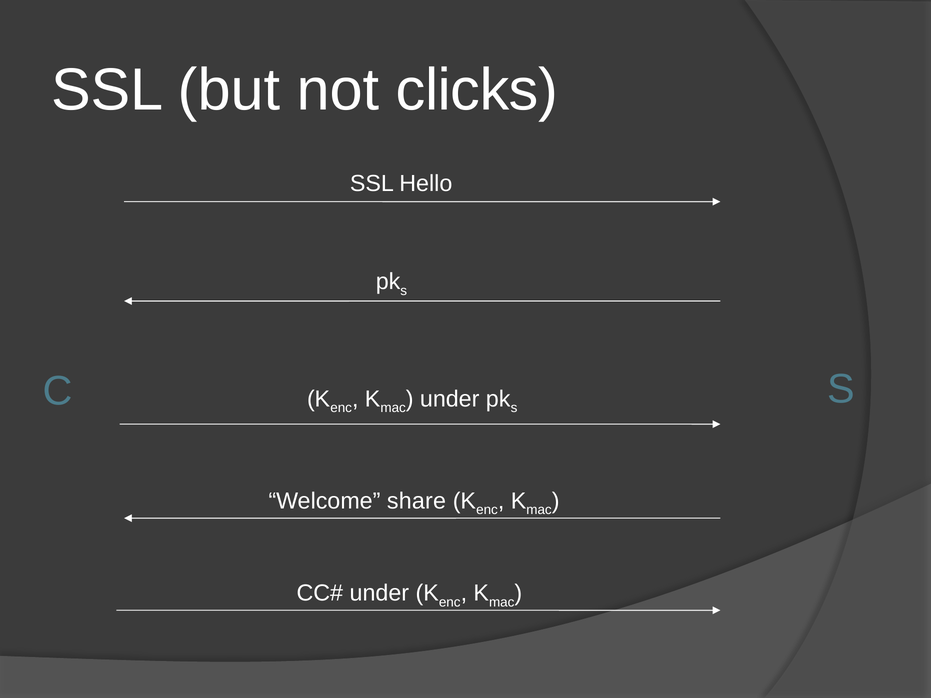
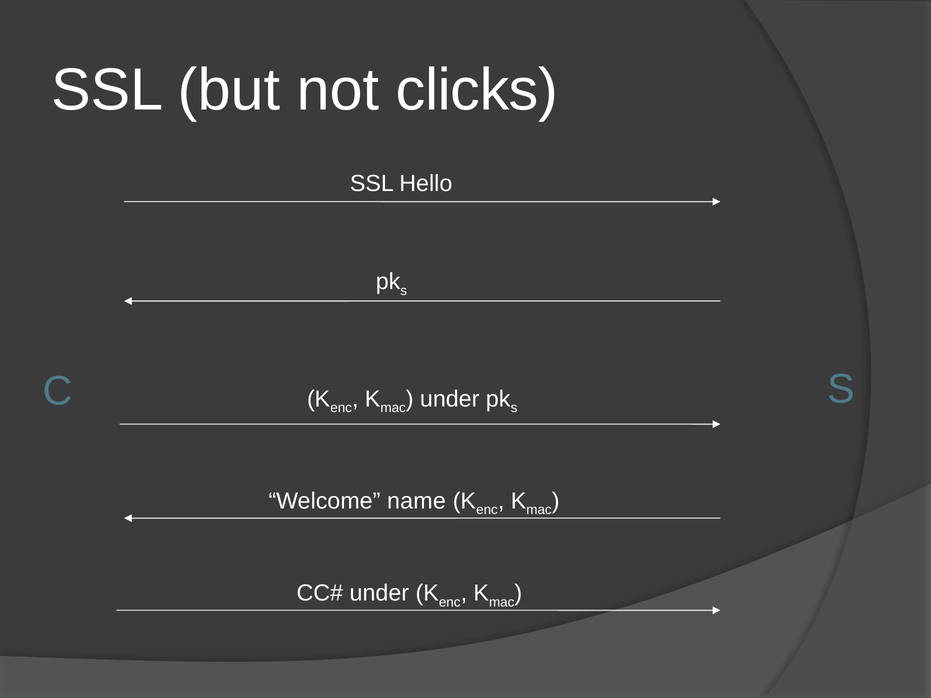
share: share -> name (416, 501)
